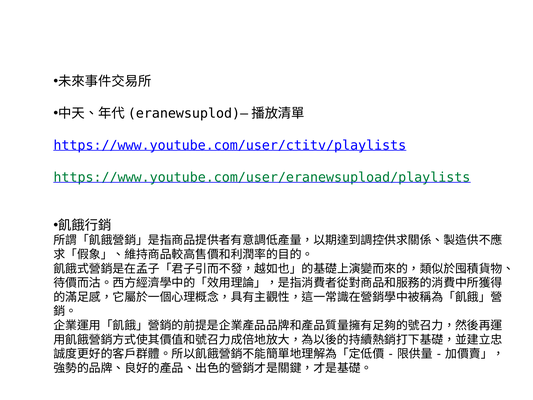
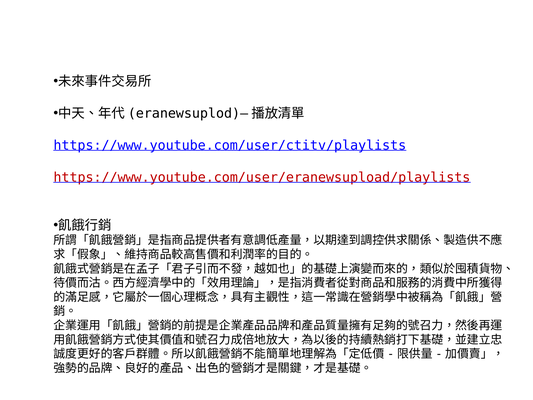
https://www.youtube.com/user/eranewsupload/playlists colour: green -> red (262, 177)
